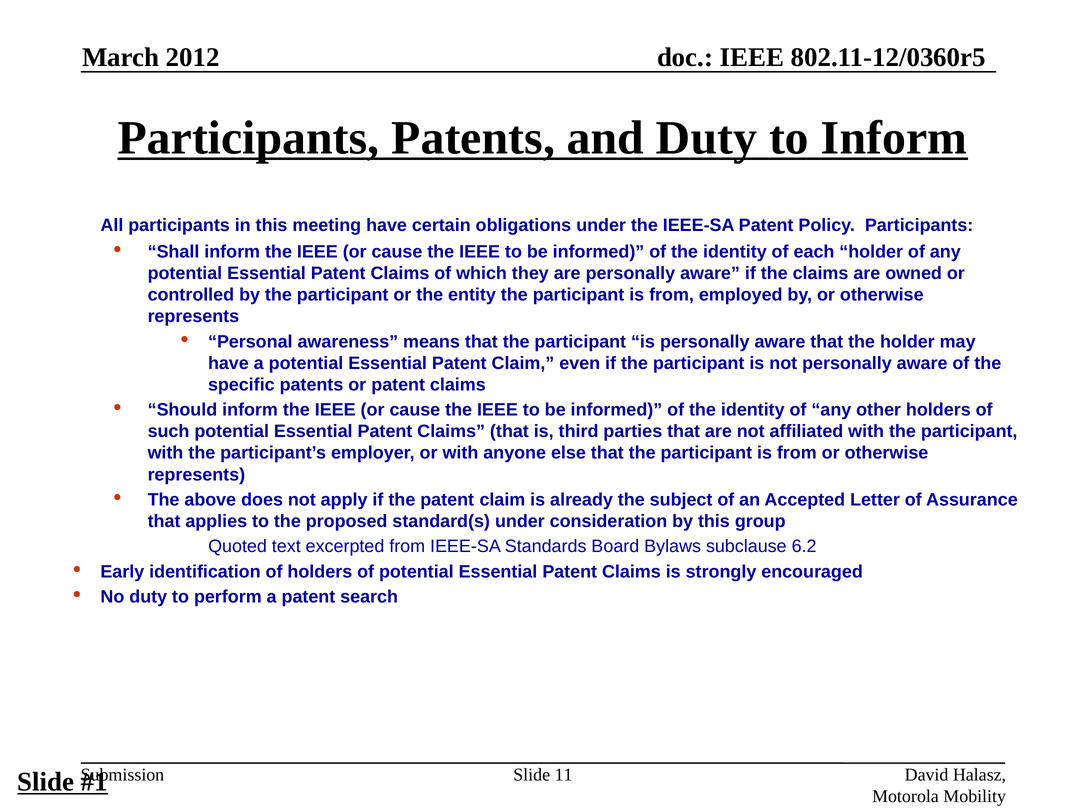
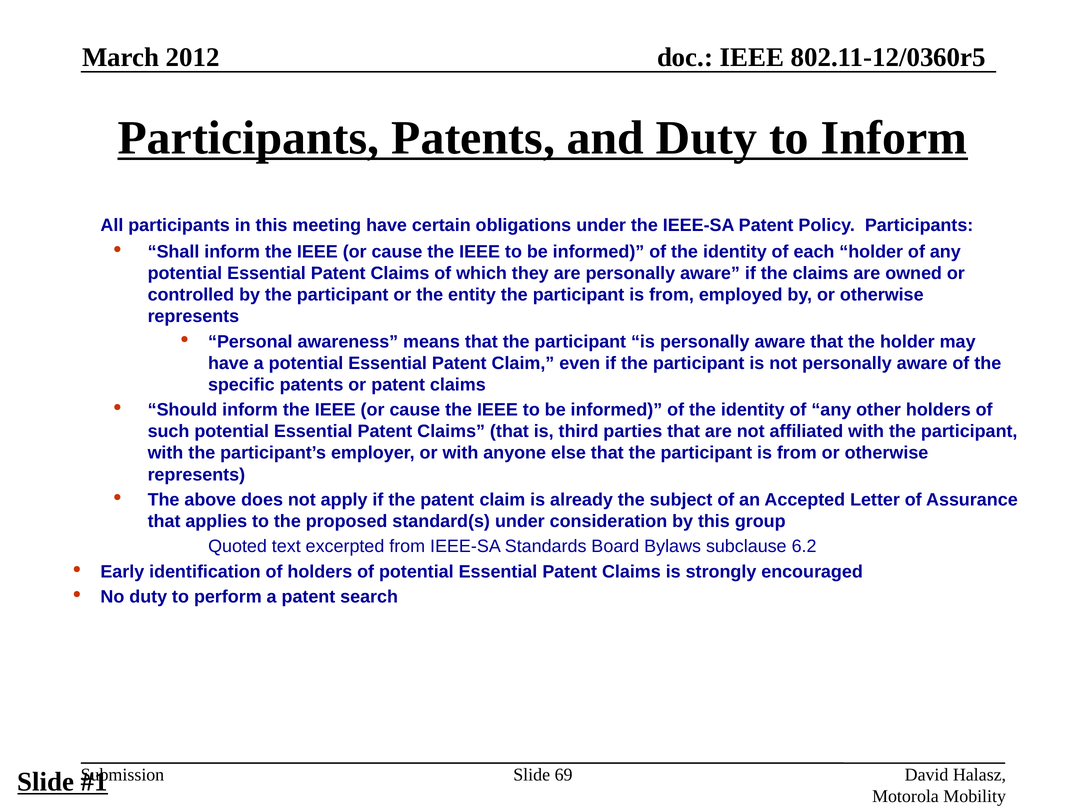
11: 11 -> 69 (564, 775)
